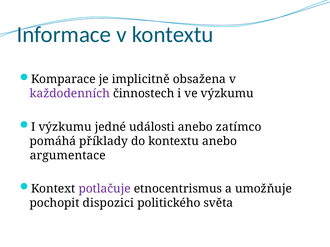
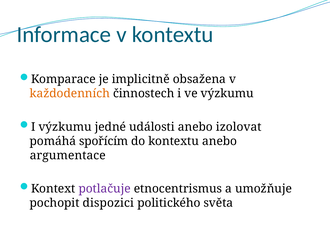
každodenních colour: purple -> orange (70, 94)
zatímco: zatímco -> izolovat (239, 127)
příklady: příklady -> spořícím (104, 141)
